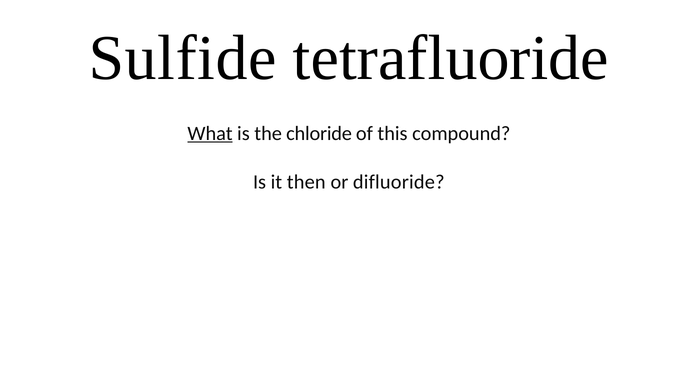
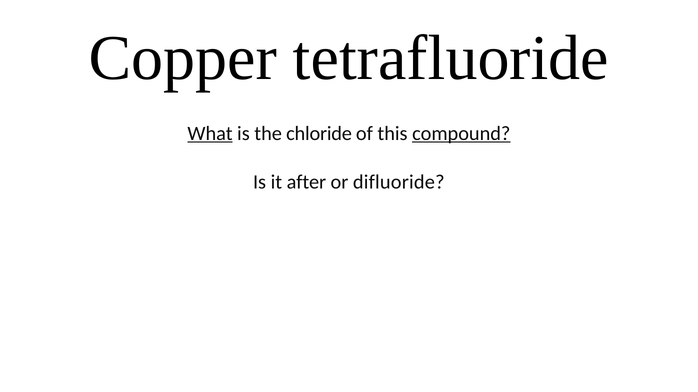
Sulfide: Sulfide -> Copper (183, 58)
compound underline: none -> present (461, 134)
then: then -> after (306, 182)
